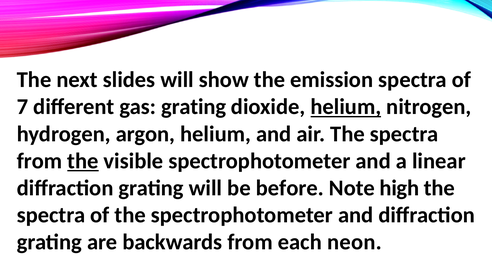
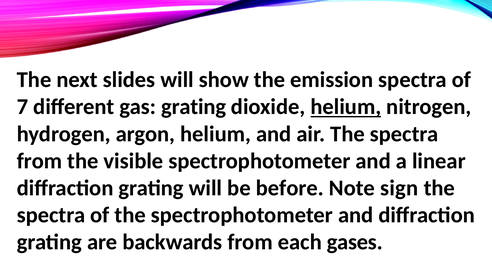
the underline: present -> none (83, 161)
high: high -> sign (399, 188)
neon: neon -> gases (355, 242)
